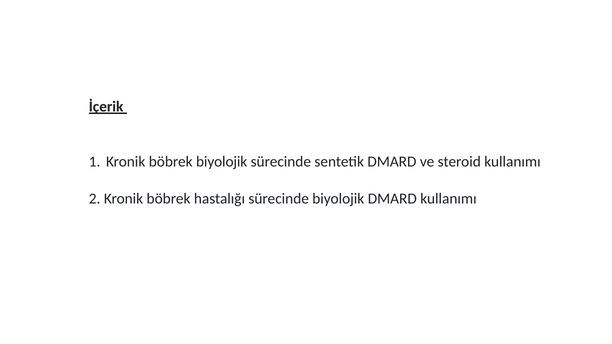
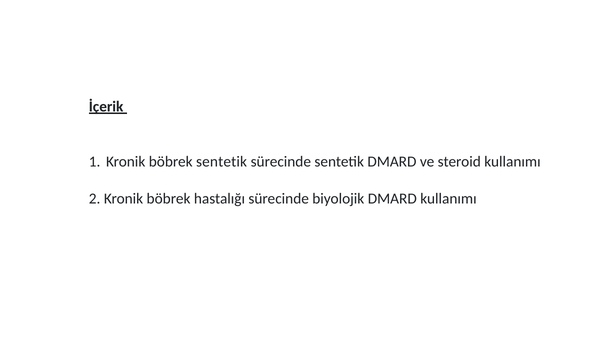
böbrek biyolojik: biyolojik -> sentetik (222, 162)
